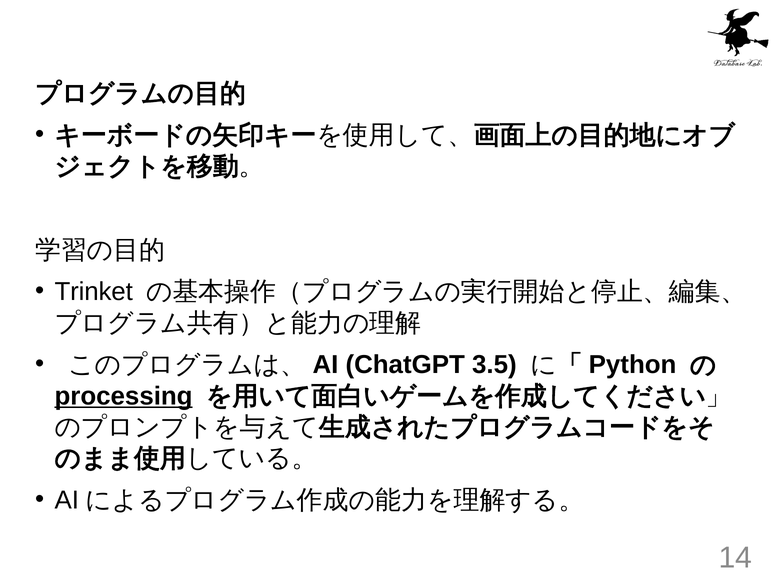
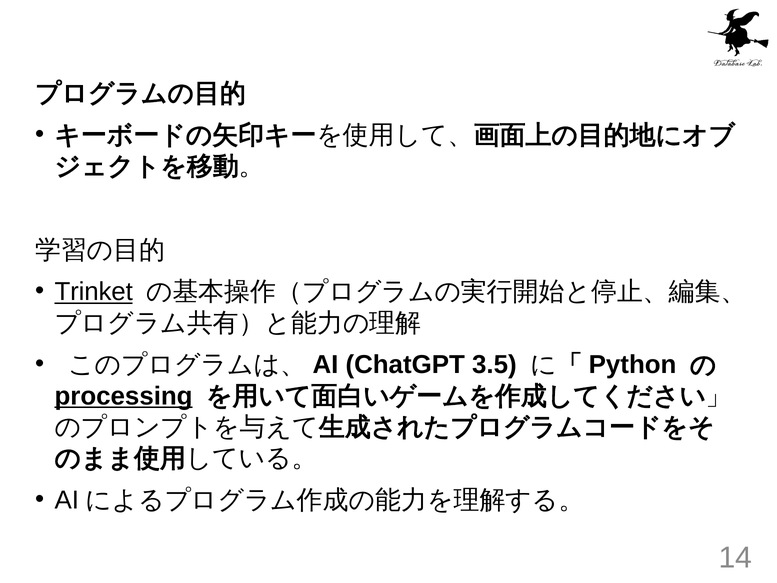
Trinket underline: none -> present (94, 292)
